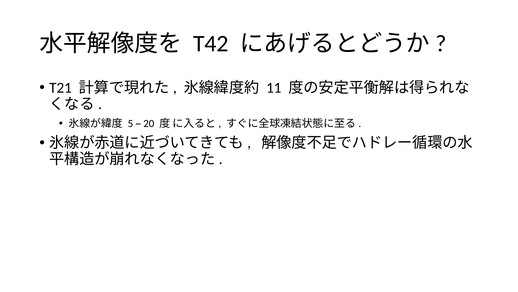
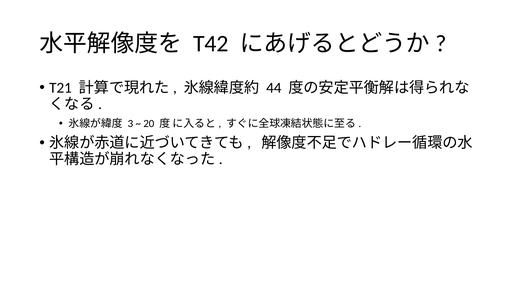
11: 11 -> 44 (274, 88)
5: 5 -> 3 (130, 123)
